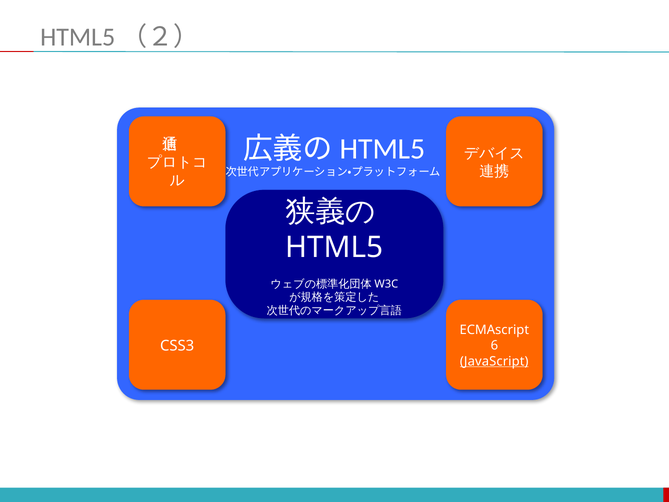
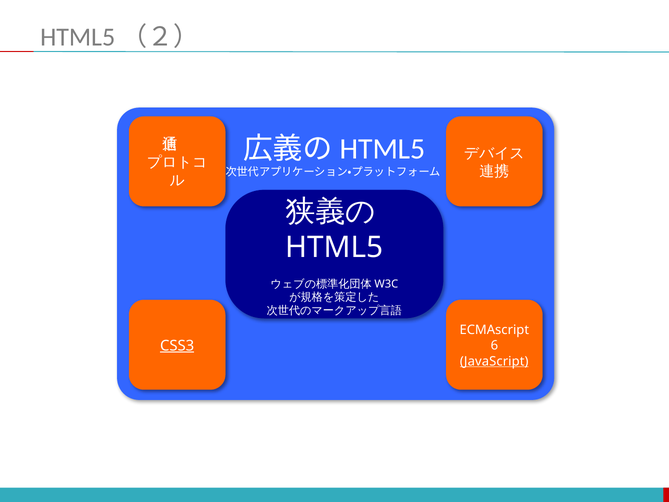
CSS3 underline: none -> present (177, 346)
